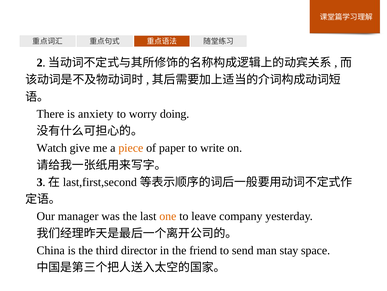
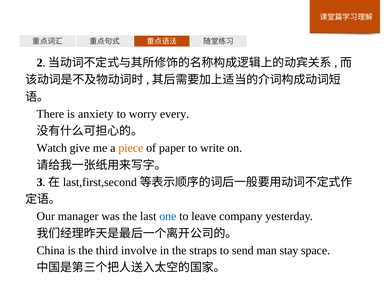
doing: doing -> every (175, 114)
one colour: orange -> blue (168, 216)
director: director -> involve (139, 250)
friend: friend -> straps (203, 250)
